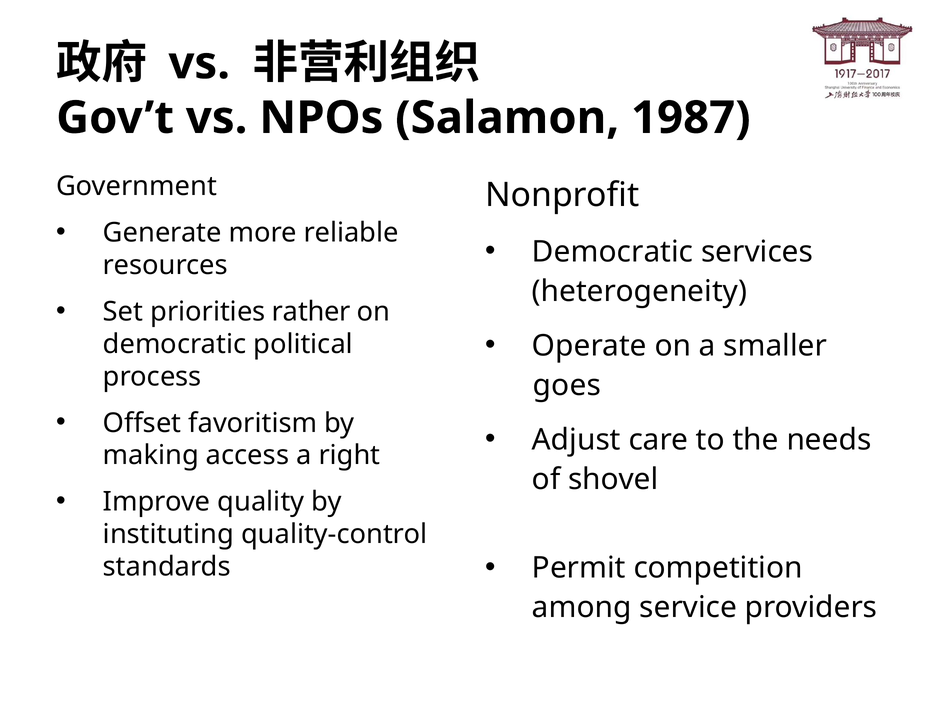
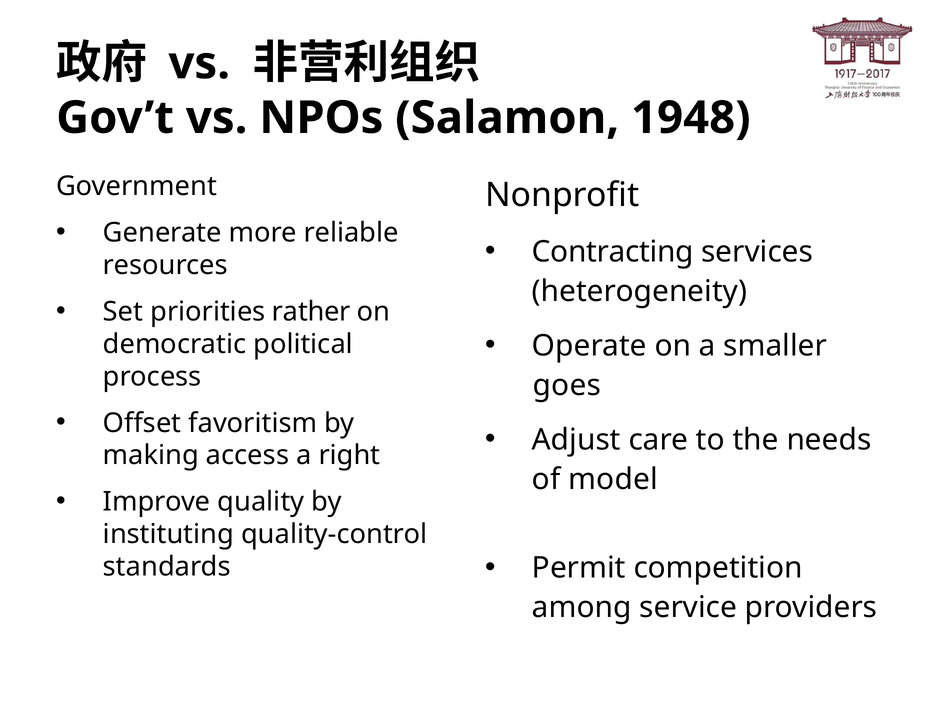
1987: 1987 -> 1948 (691, 118)
Democratic: Democratic -> Contracting (613, 252)
shovel: shovel -> model (613, 479)
